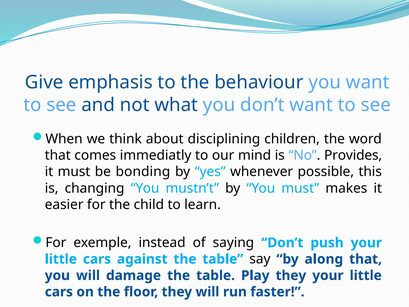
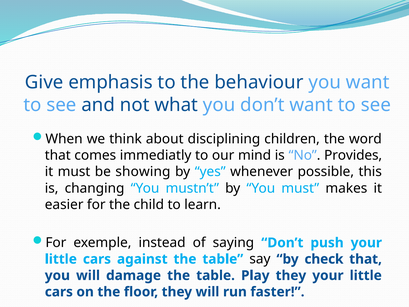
bonding: bonding -> showing (143, 172)
along: along -> check (324, 259)
